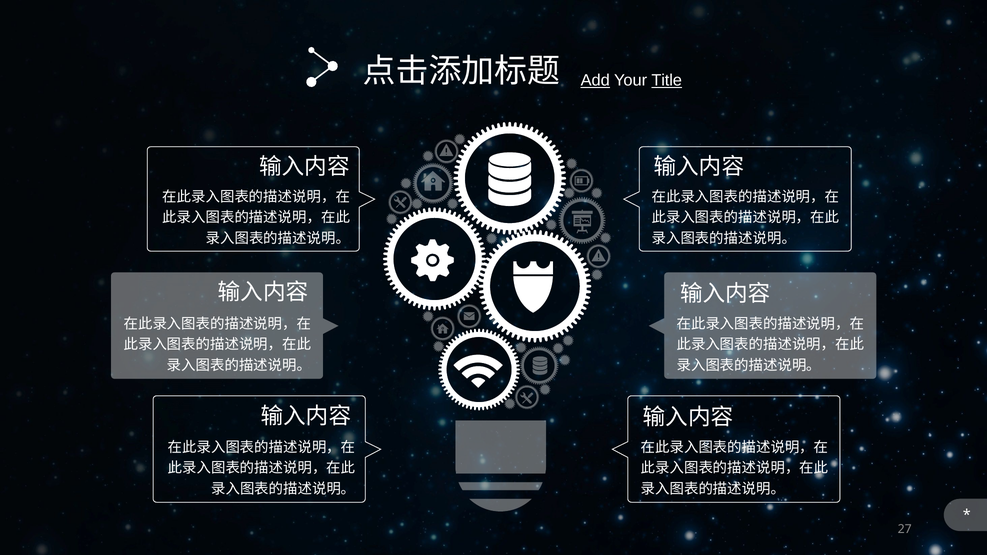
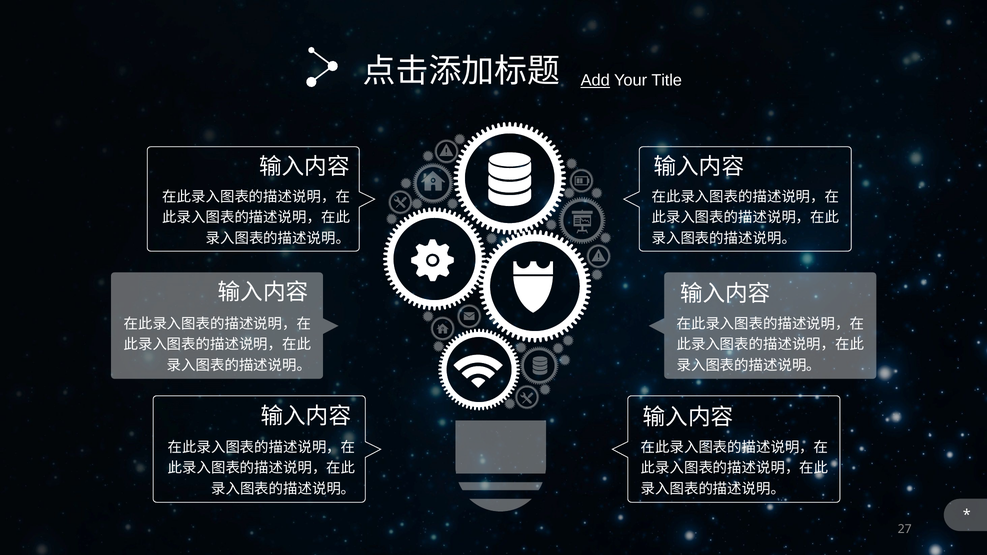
Title underline: present -> none (667, 80)
